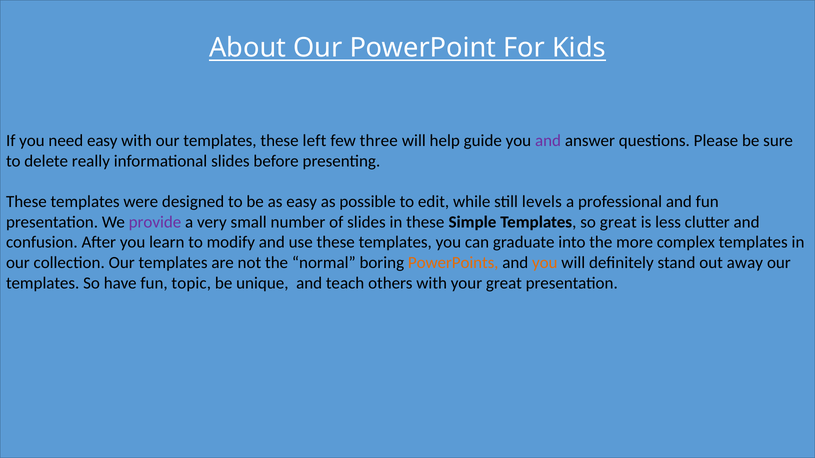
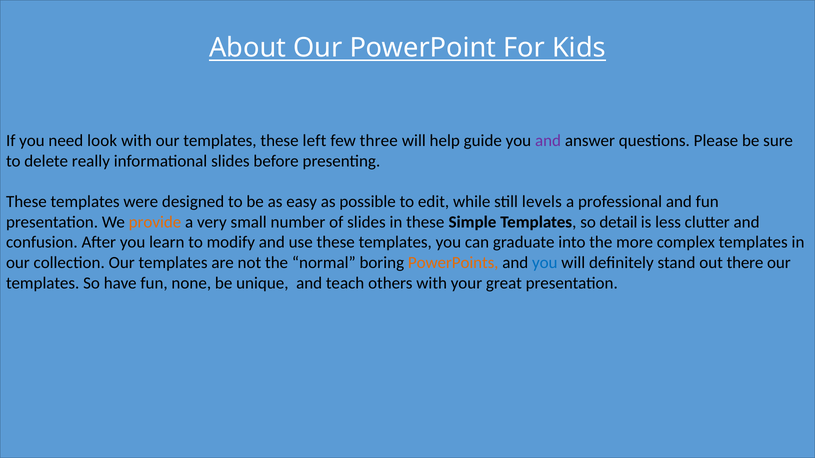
need easy: easy -> look (102, 141)
provide colour: purple -> orange (155, 222)
so great: great -> detail (618, 222)
you colour: orange -> blue (545, 263)
away: away -> there (745, 263)
topic: topic -> none (191, 283)
